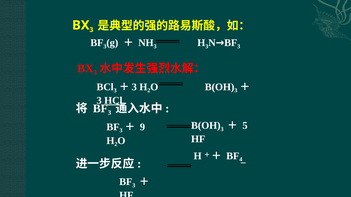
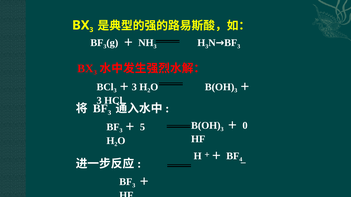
HCl underline: present -> none (113, 101)
5: 5 -> 0 (245, 126)
9: 9 -> 5 (142, 127)
